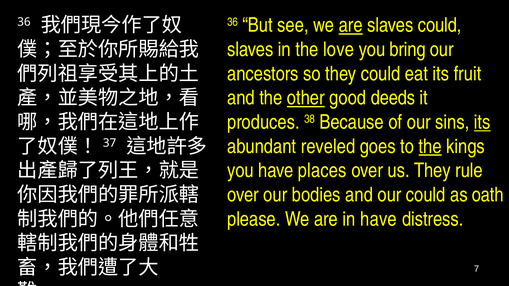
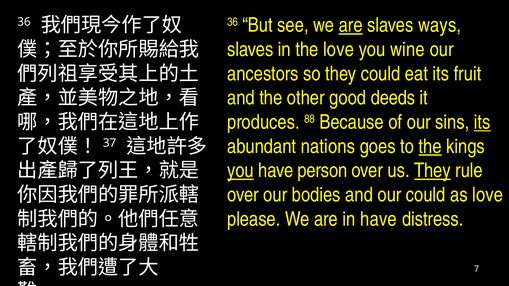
slaves could: could -> ways (440, 25)
bring: bring -> wine (407, 50)
other underline: present -> none (306, 98)
38: 38 -> 88 (310, 119)
reveled: reveled -> nations (328, 147)
you underline: none -> present (240, 171)
places: places -> person (322, 171)
They underline: none -> present (432, 171)
as oath: oath -> love (488, 195)
